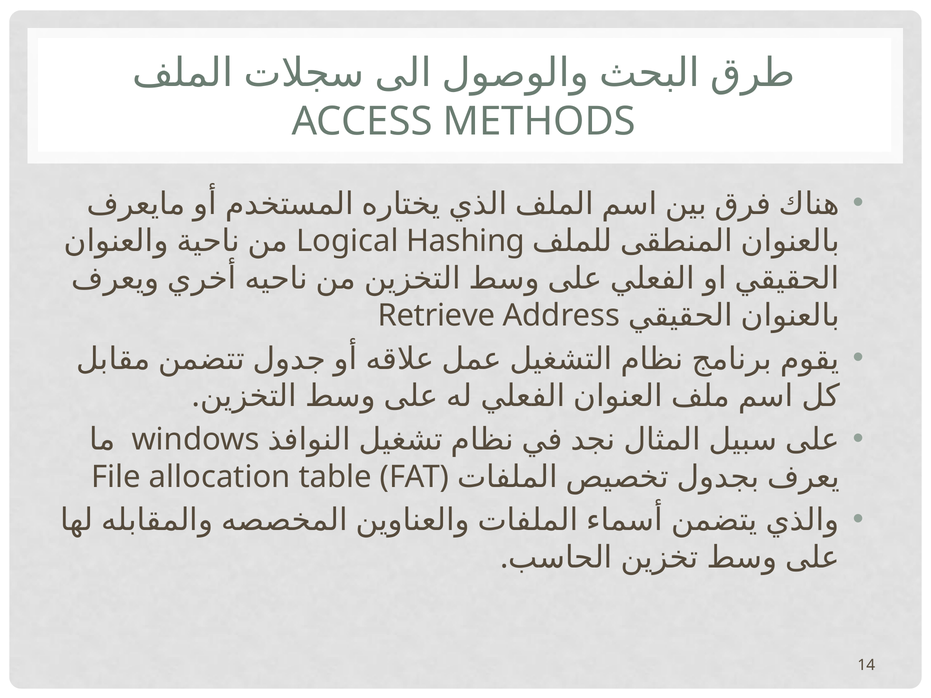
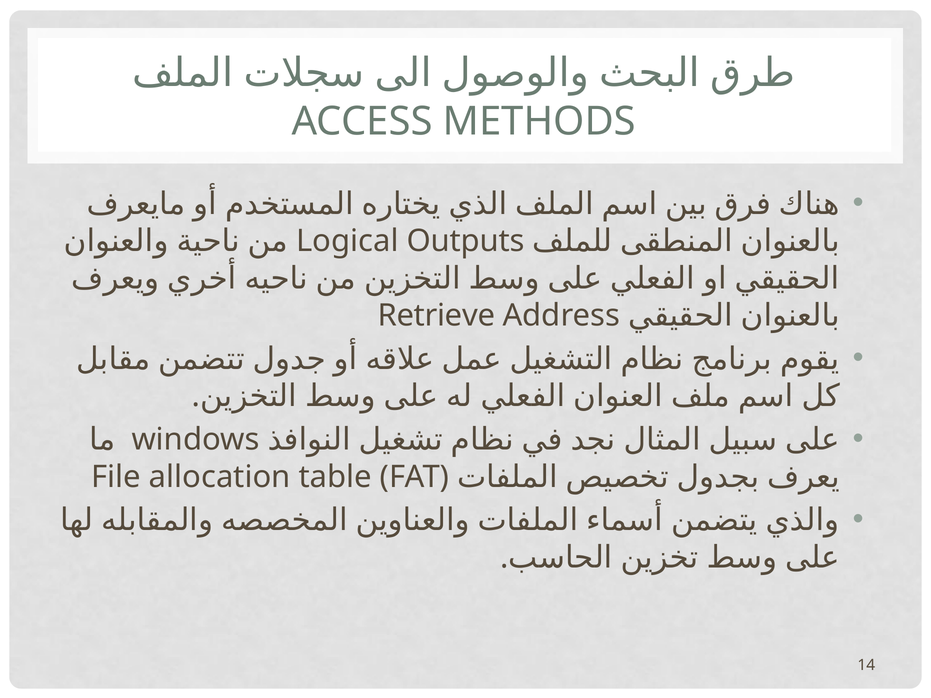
Hashing: Hashing -> Outputs (466, 241)
